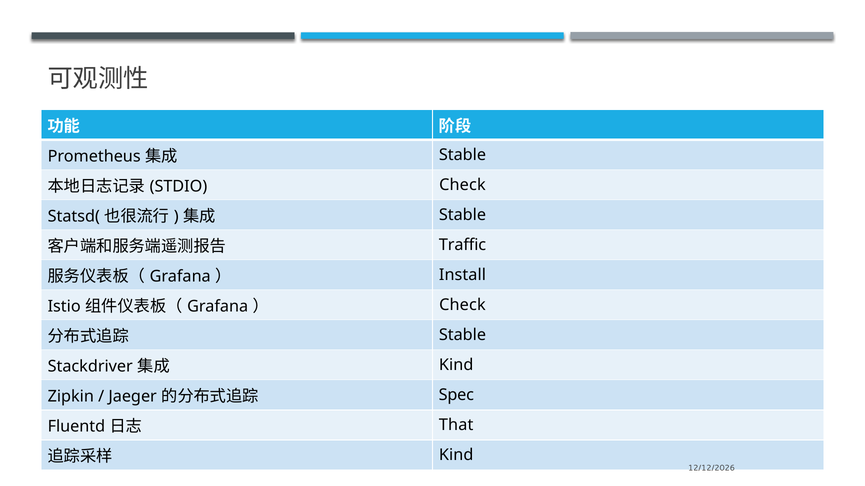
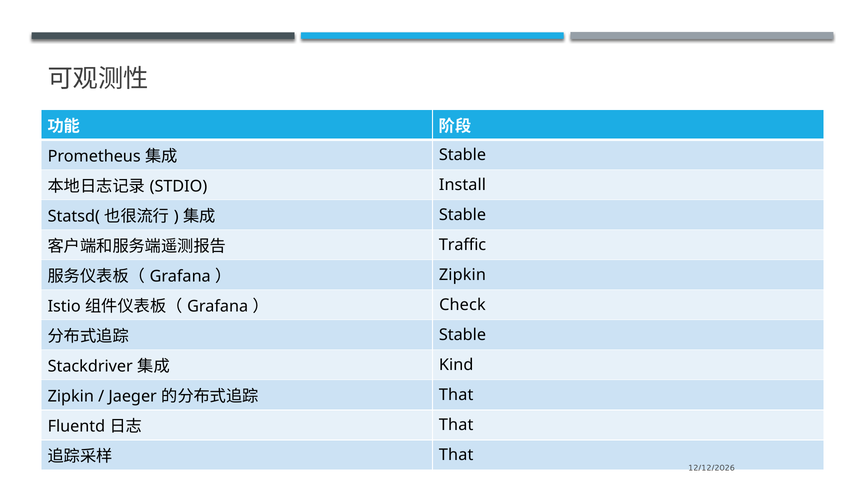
Check: Check -> Install (462, 185)
Install: Install -> Zipkin (462, 275)
Spec: Spec -> That (456, 395)
Kind: Kind -> That (456, 456)
